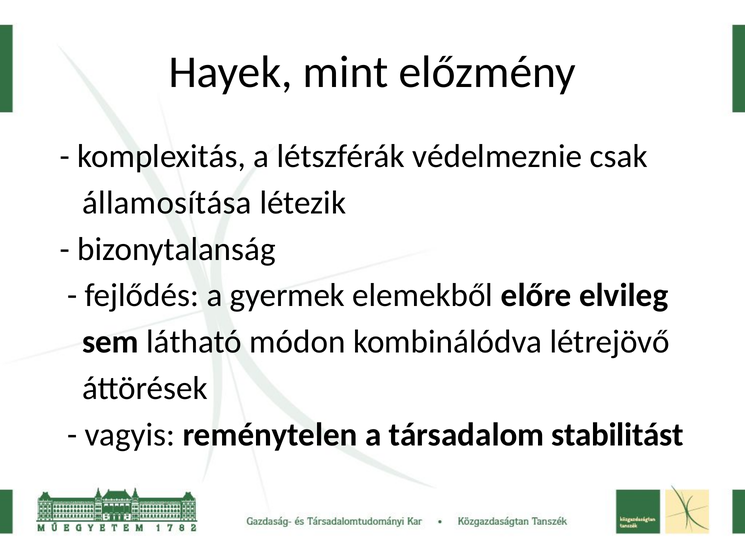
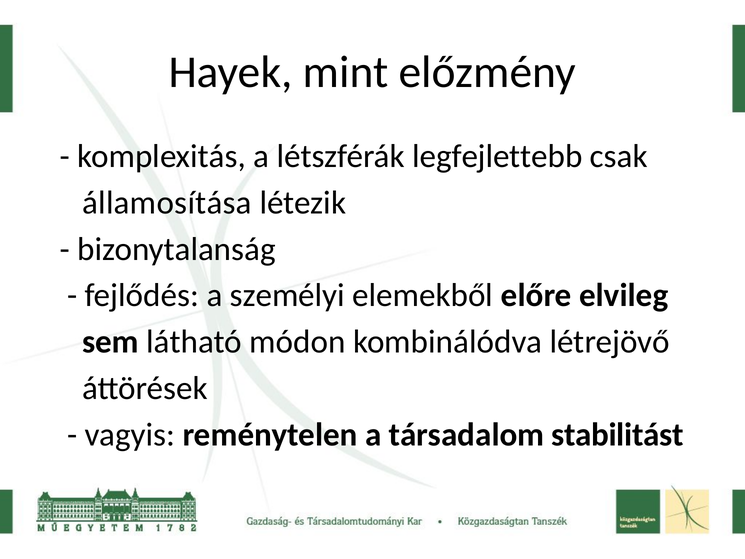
védelmeznie: védelmeznie -> legfejlettebb (497, 156)
gyermek: gyermek -> személyi (287, 295)
